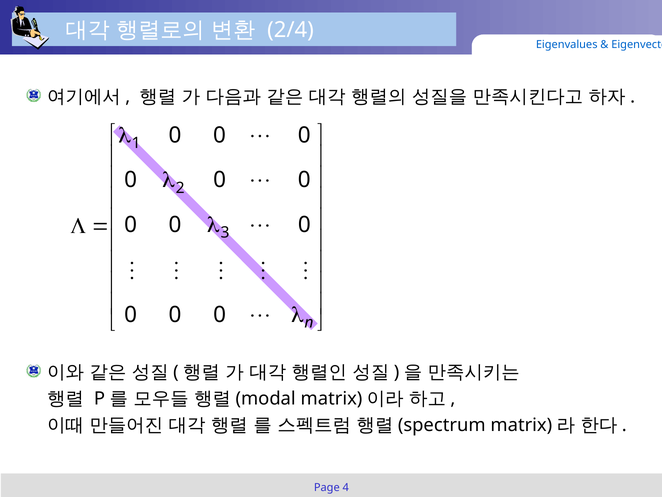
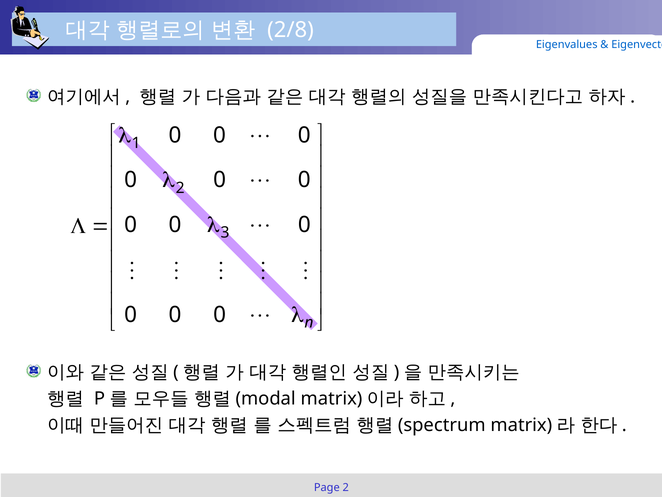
2/4: 2/4 -> 2/8 (290, 30)
Page 4: 4 -> 2 (346, 487)
